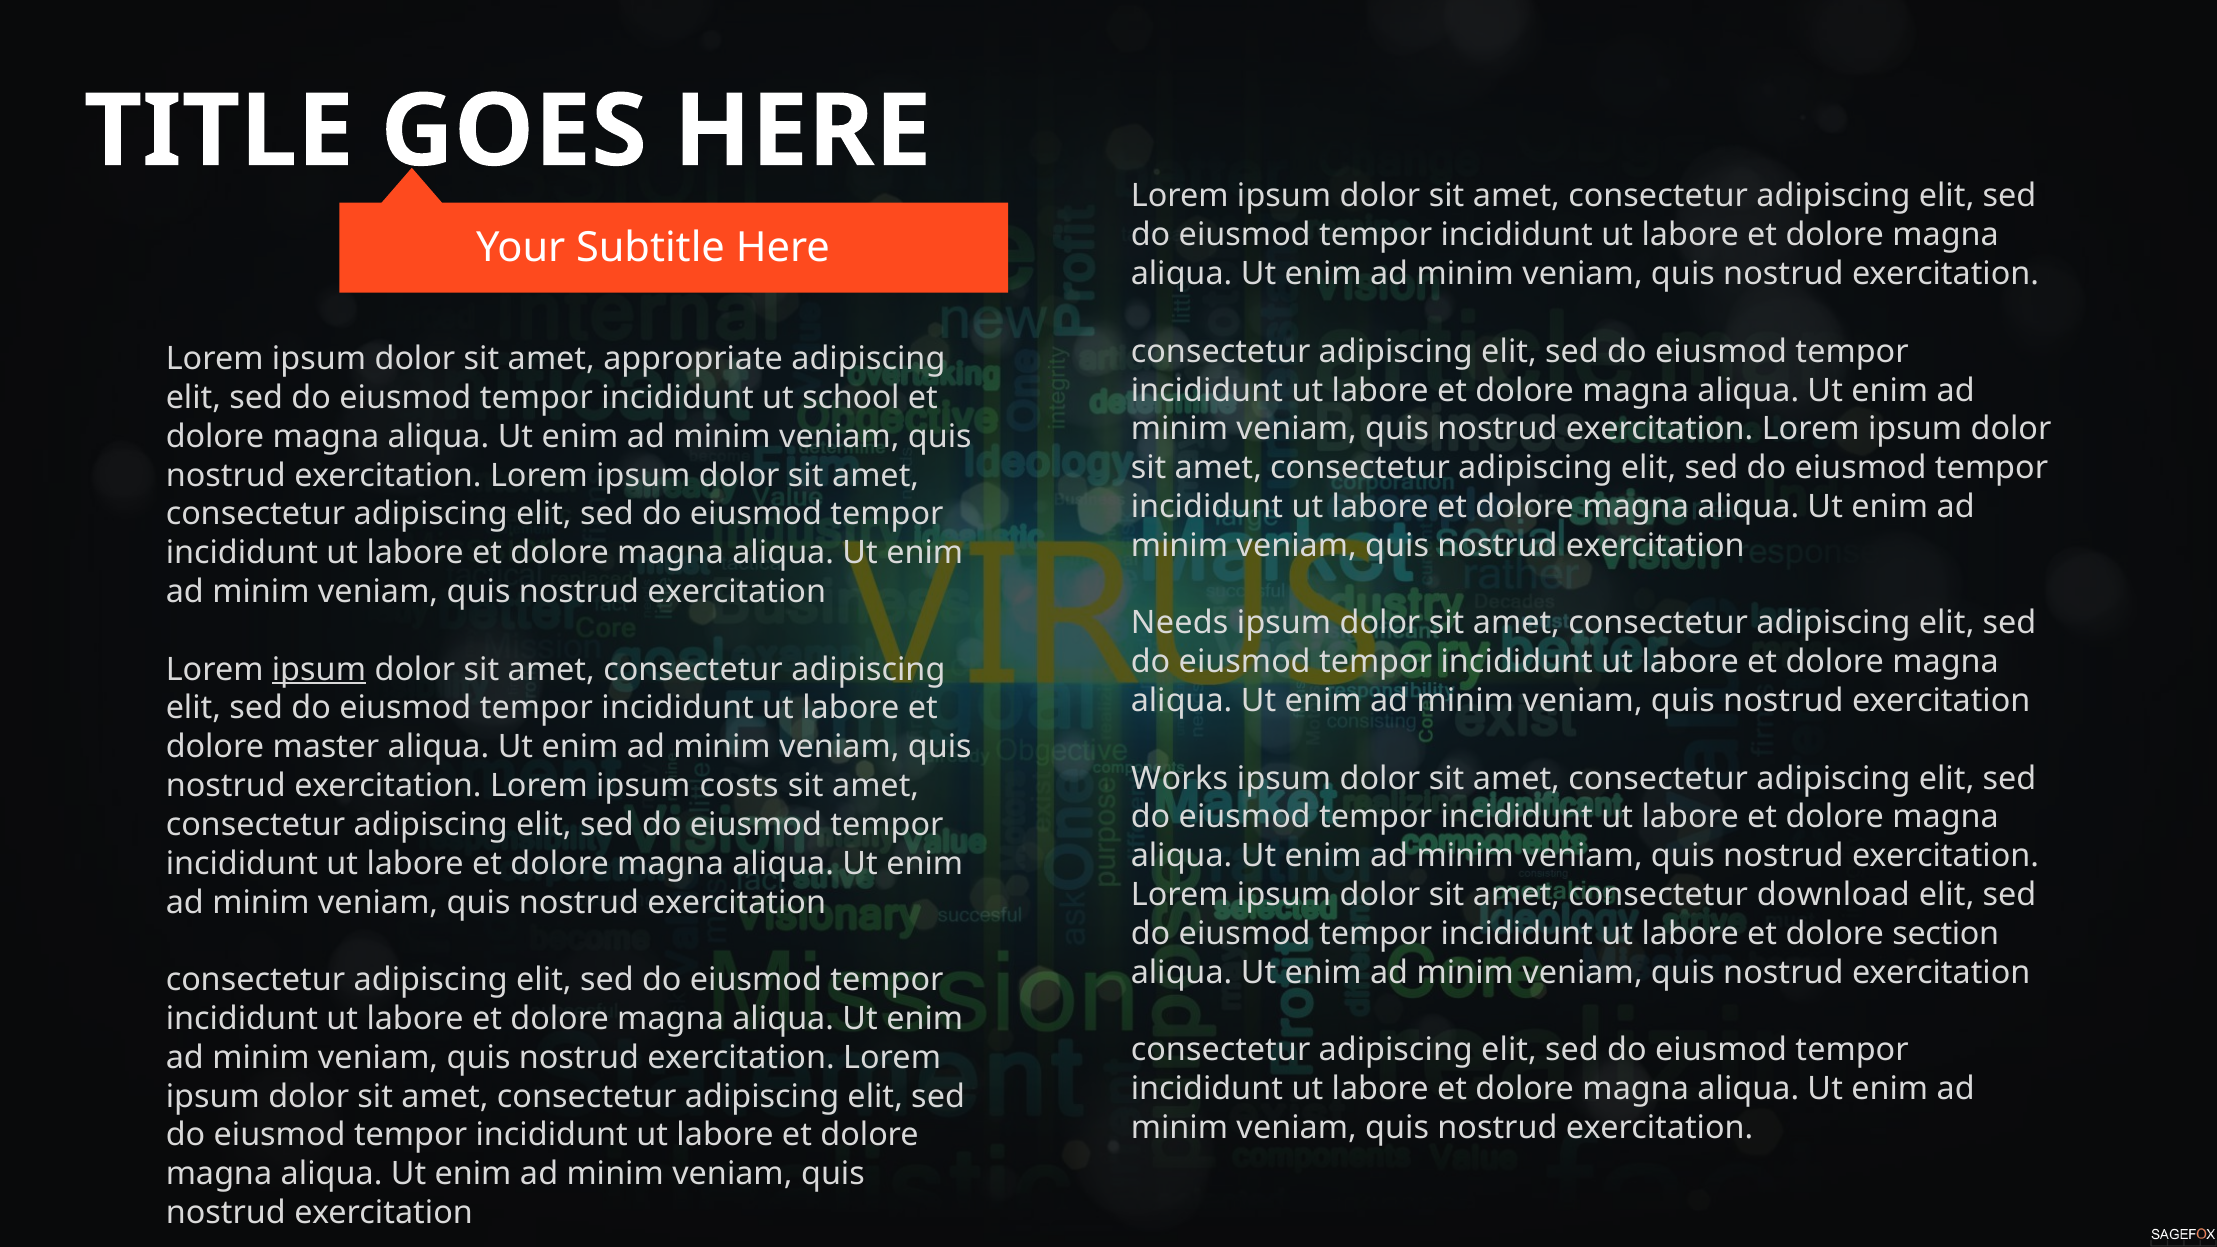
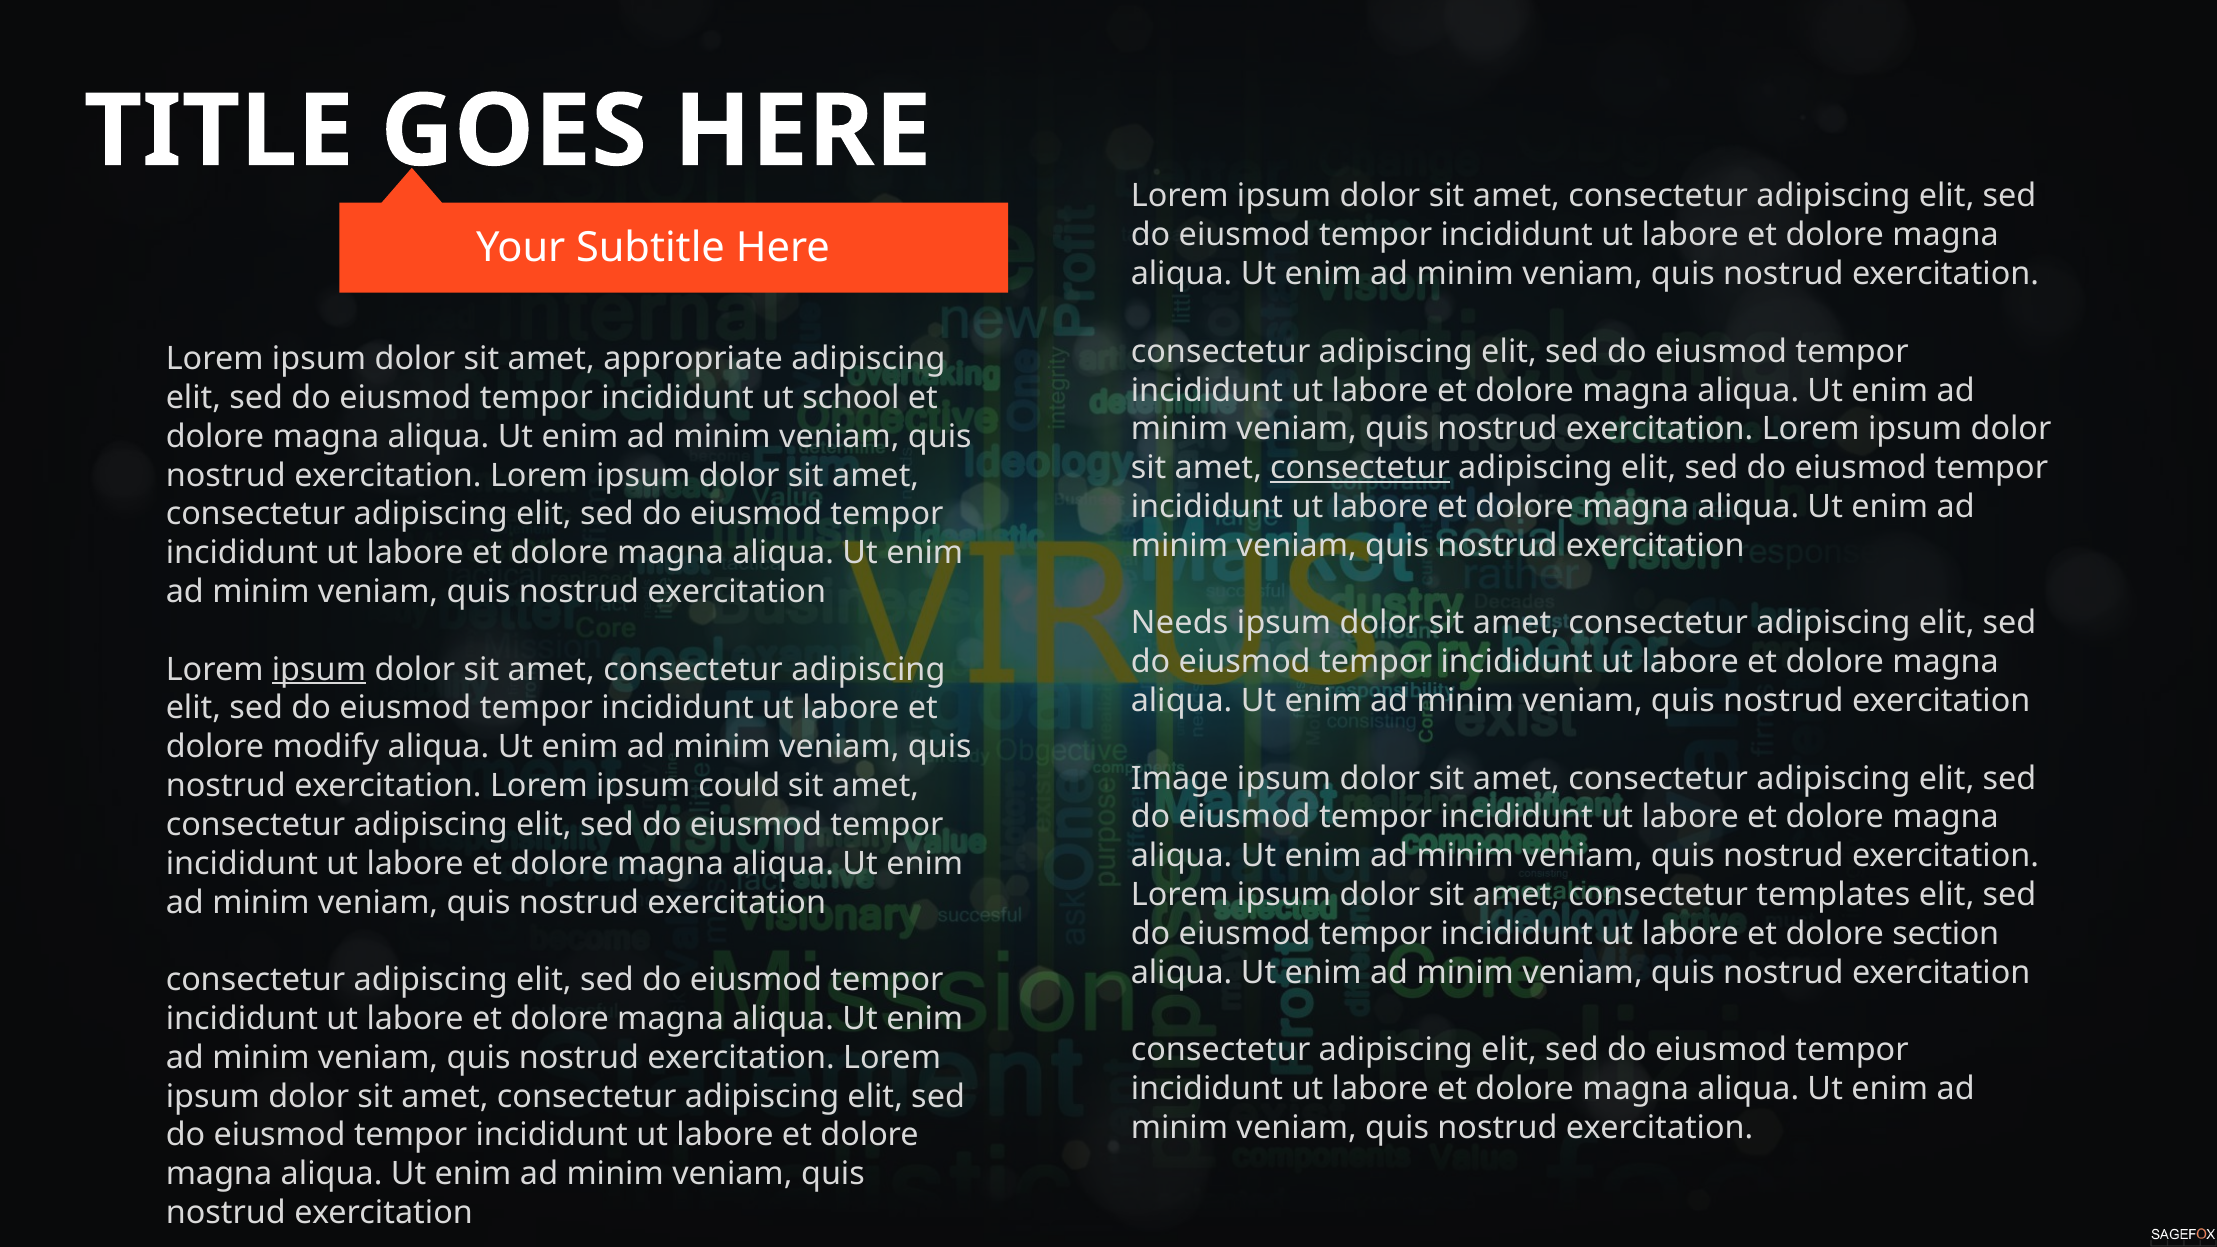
consectetur underline: none -> present (1360, 468)
master: master -> modify (326, 747)
Works: Works -> Image (1180, 779)
costs: costs -> could (739, 786)
download: download -> templates (1833, 895)
